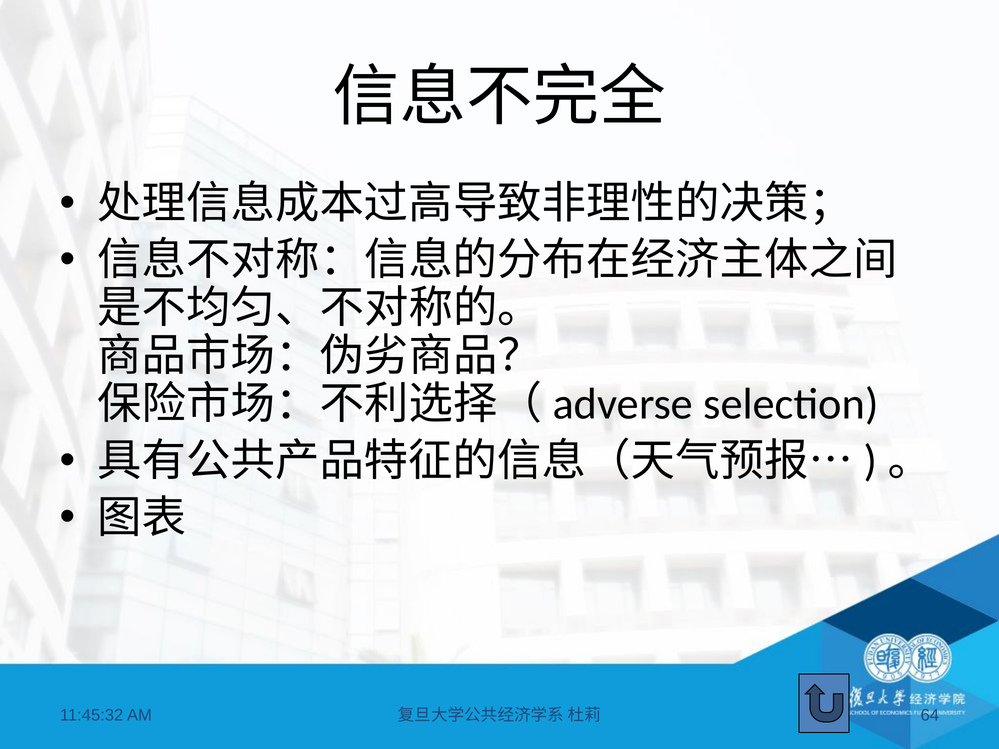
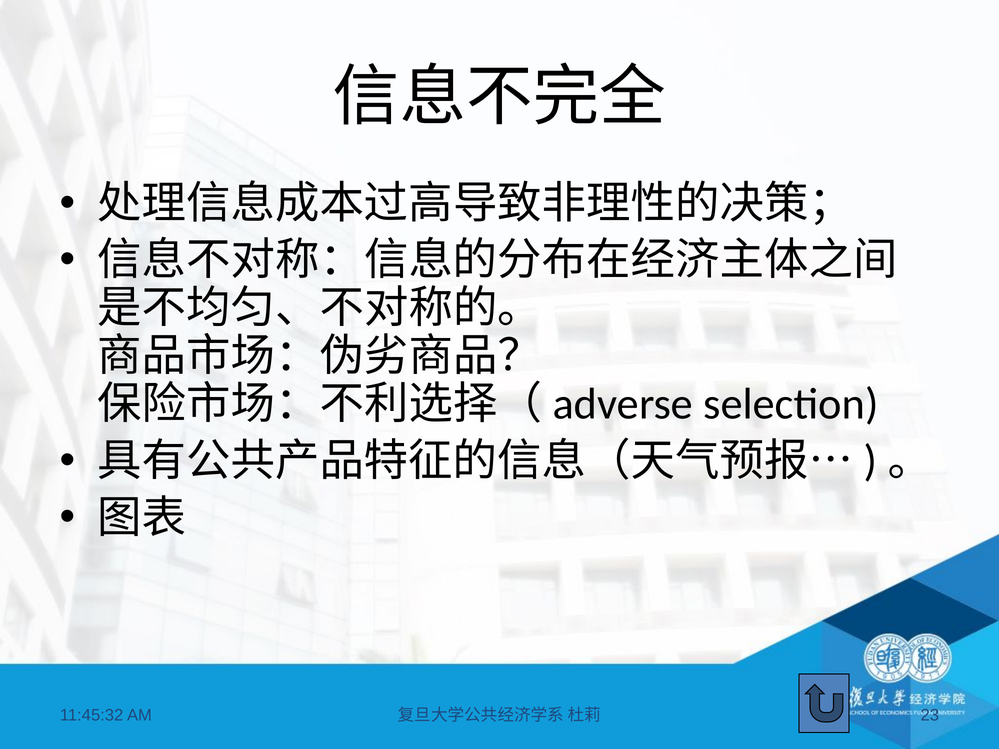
64: 64 -> 23 (930, 716)
